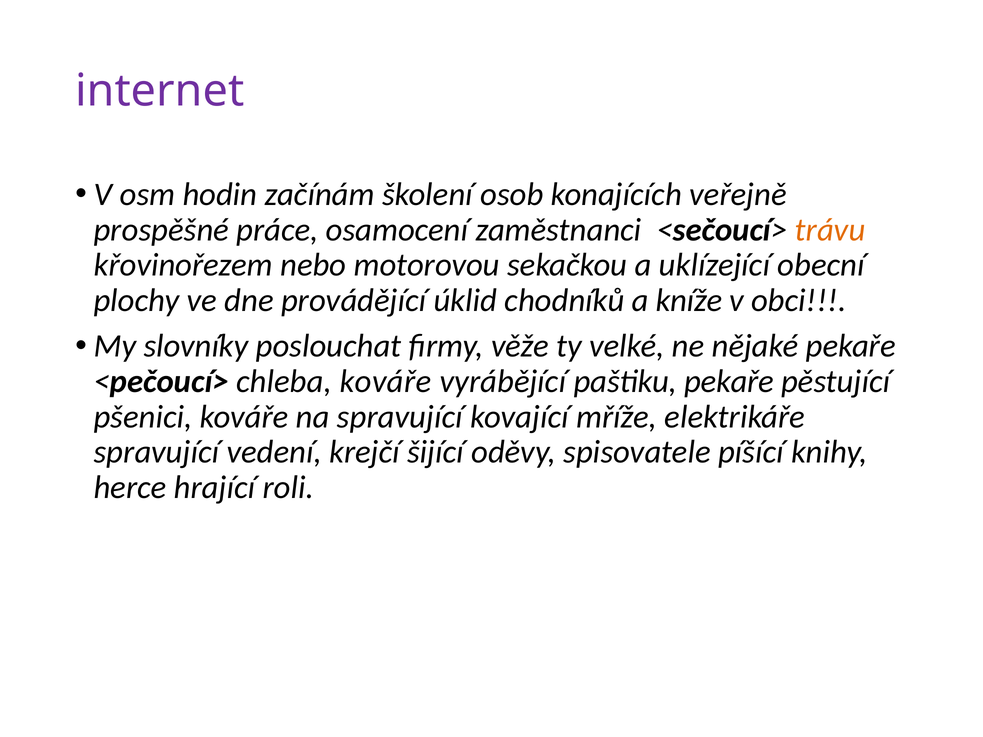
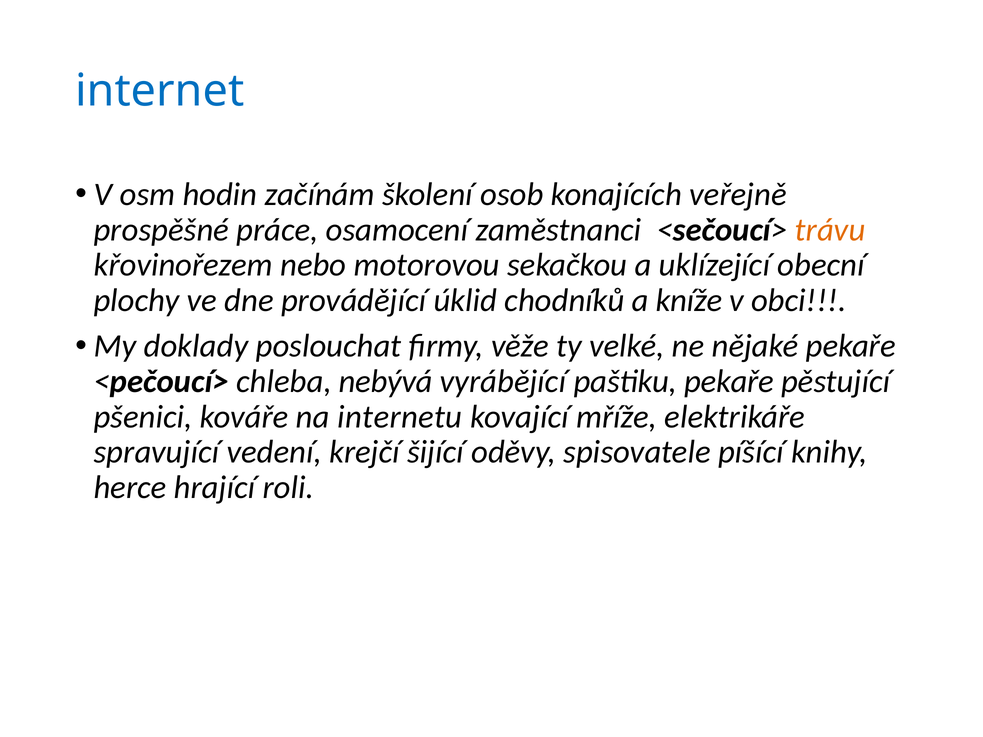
internet colour: purple -> blue (160, 91)
slovníky: slovníky -> doklady (196, 346)
chleba kováře: kováře -> nebývá (386, 382)
na spravující: spravující -> internetu (400, 417)
